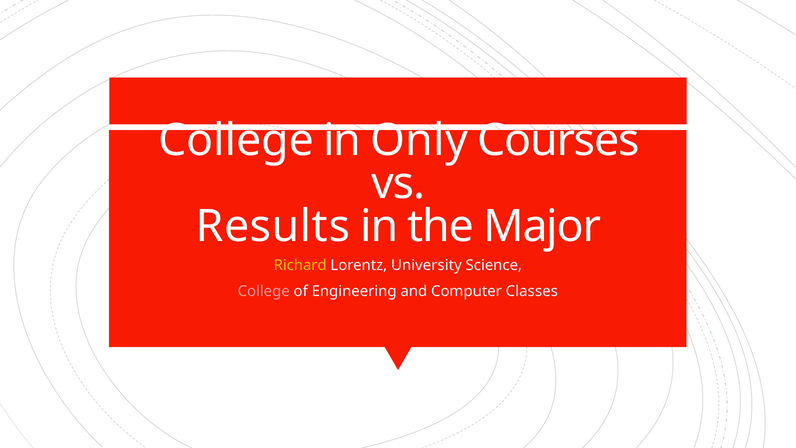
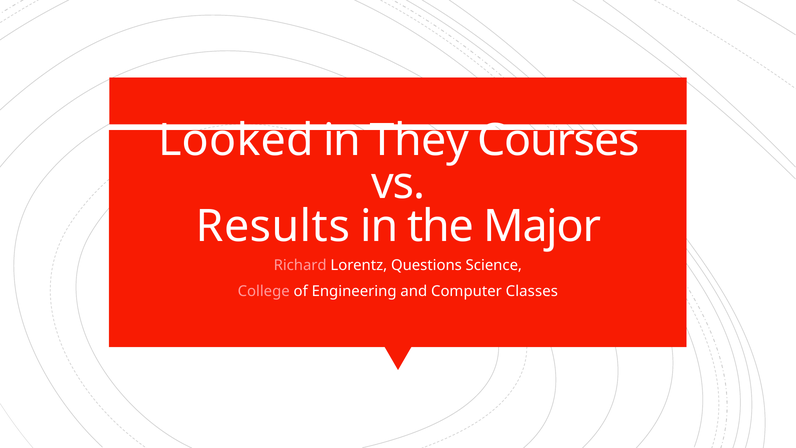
College: College -> Looked (236, 140)
Only: Only -> They (419, 140)
Richard colour: yellow -> pink (300, 265)
University: University -> Questions (426, 265)
